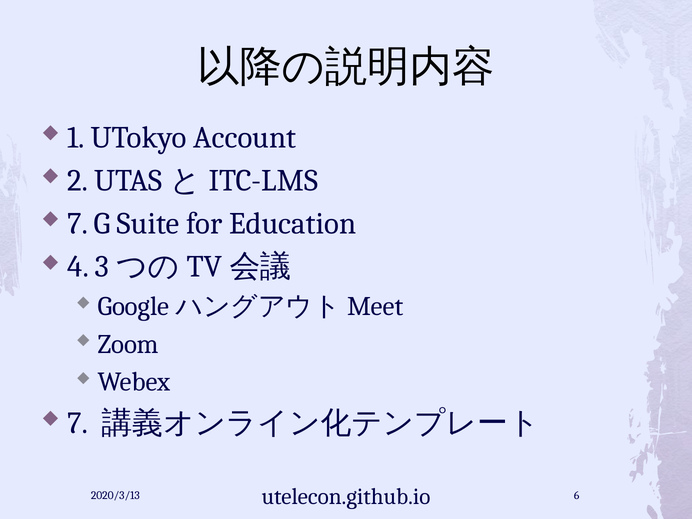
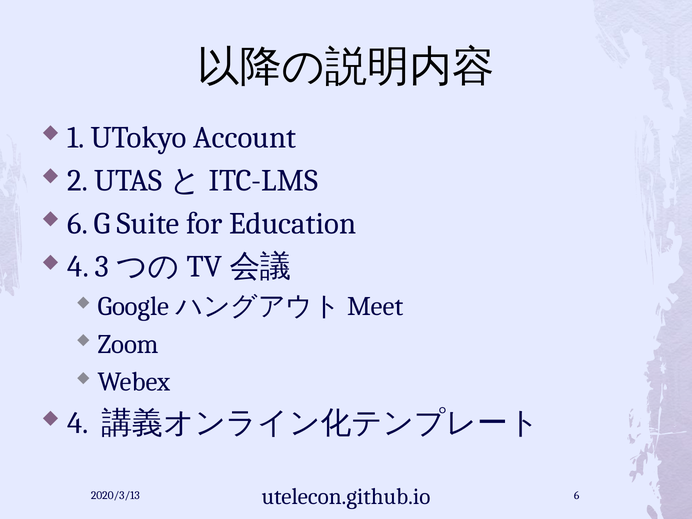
7: 7 -> 6 (78, 224)
7: 7 -> 4 (78, 423)
